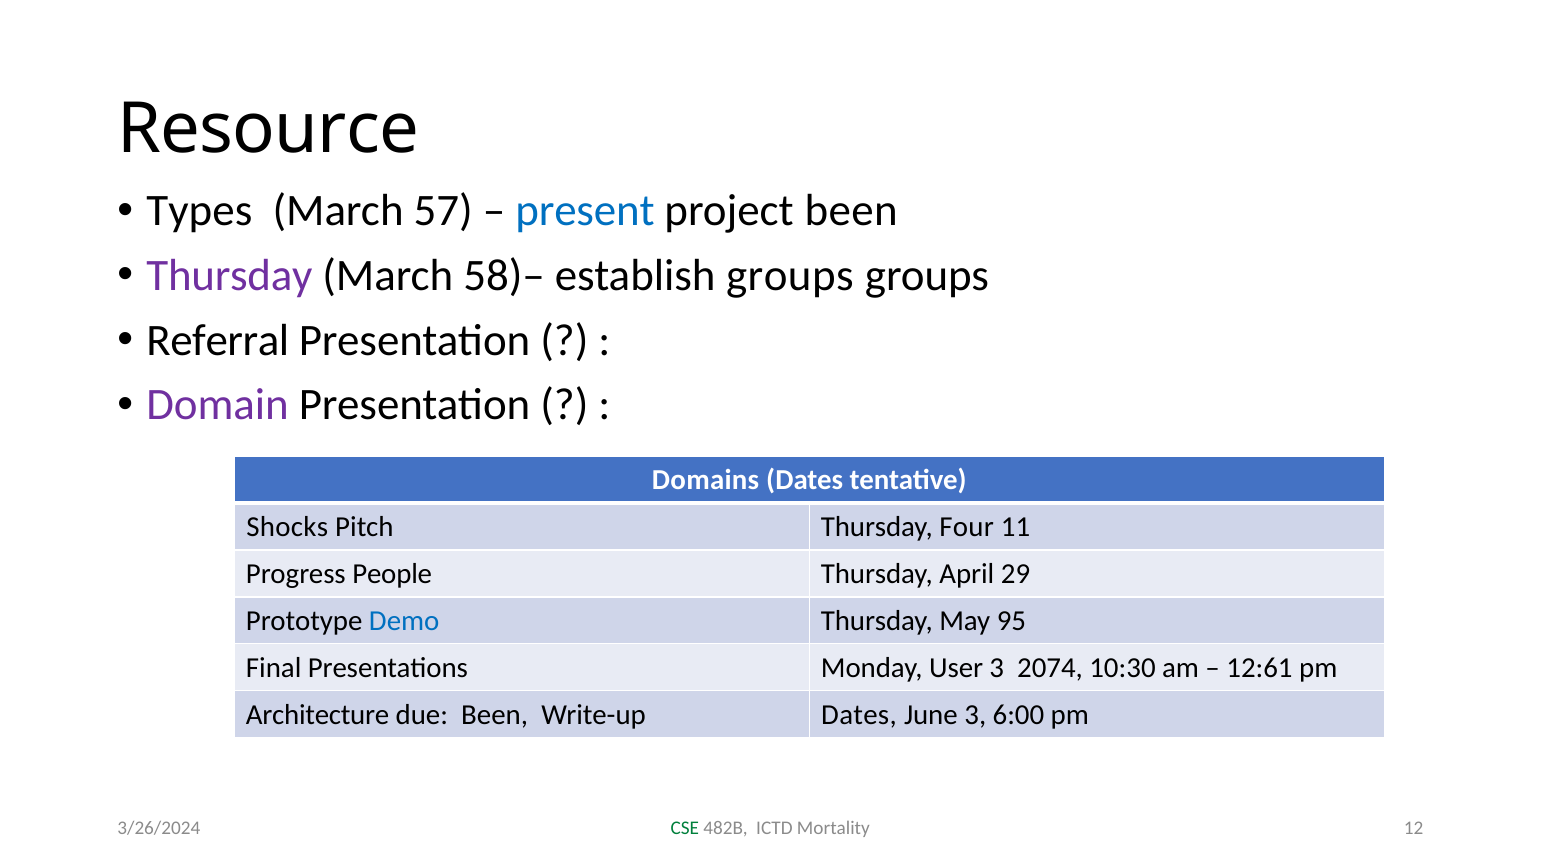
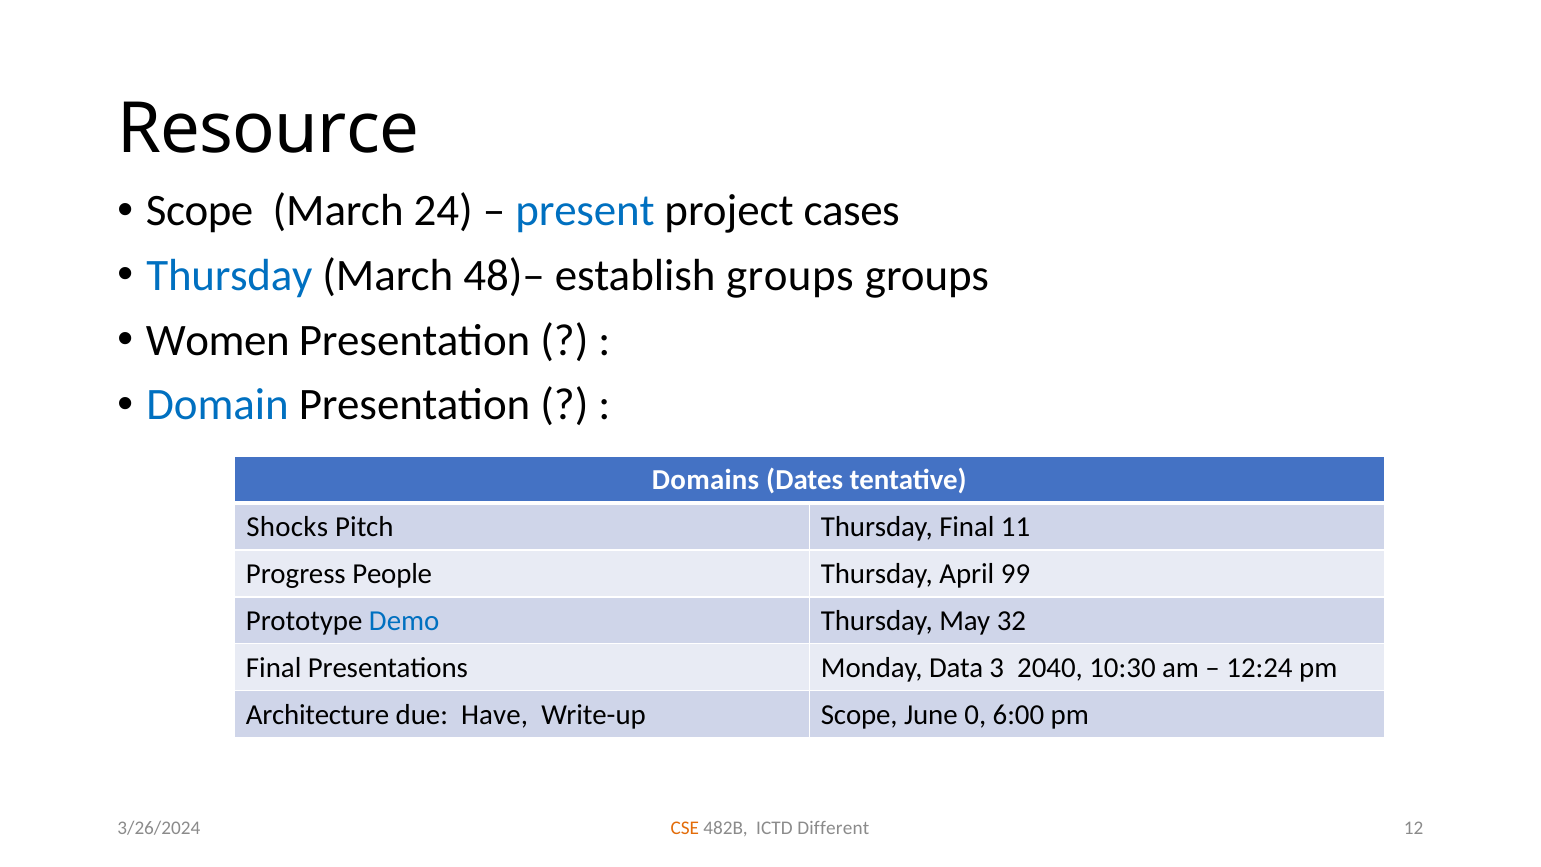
Types: Types -> Scope (200, 211)
57: 57 -> 24 (443, 211)
project been: been -> cases (852, 211)
Thursday colour: purple -> blue (229, 276)
58)–: 58)– -> 48)– (504, 276)
Referral: Referral -> Women (218, 340)
Domain colour: purple -> blue (218, 405)
Thursday Four: Four -> Final (967, 527)
29: 29 -> 99 (1016, 574)
95: 95 -> 32 (1011, 621)
User: User -> Data (956, 667)
2074: 2074 -> 2040 (1050, 667)
12:61: 12:61 -> 12:24 (1260, 667)
due Been: Been -> Have (495, 714)
Write-up Dates: Dates -> Scope (859, 714)
June 3: 3 -> 0 (975, 714)
CSE colour: green -> orange (685, 828)
Mortality: Mortality -> Different (833, 828)
